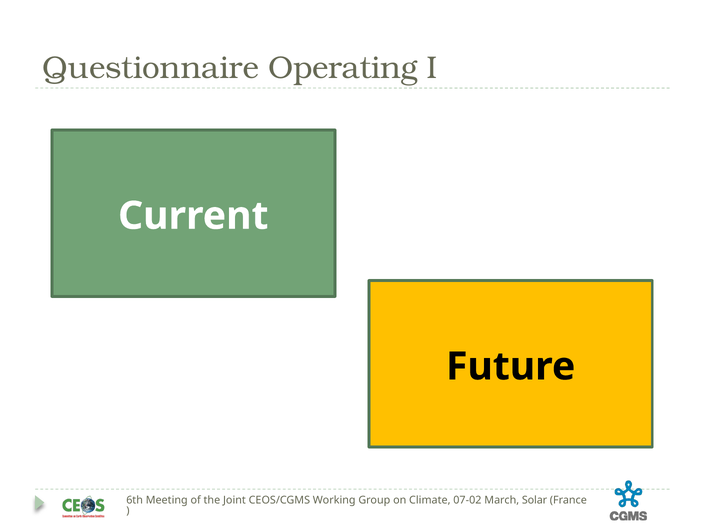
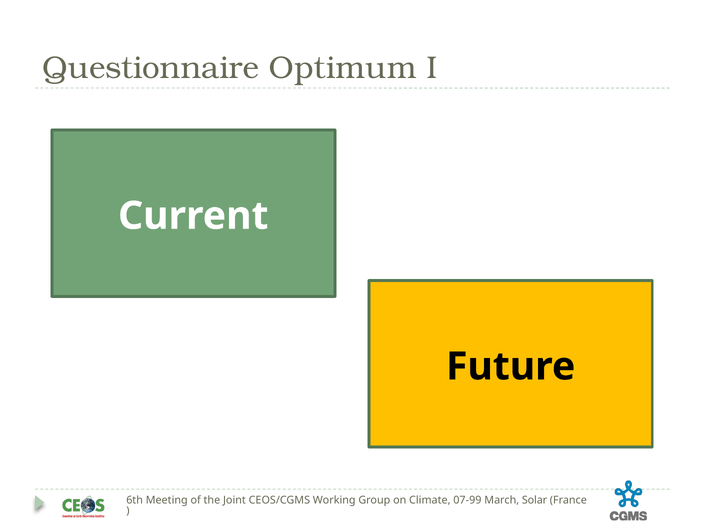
Operating: Operating -> Optimum (343, 68)
07-02: 07-02 -> 07-99 (467, 501)
